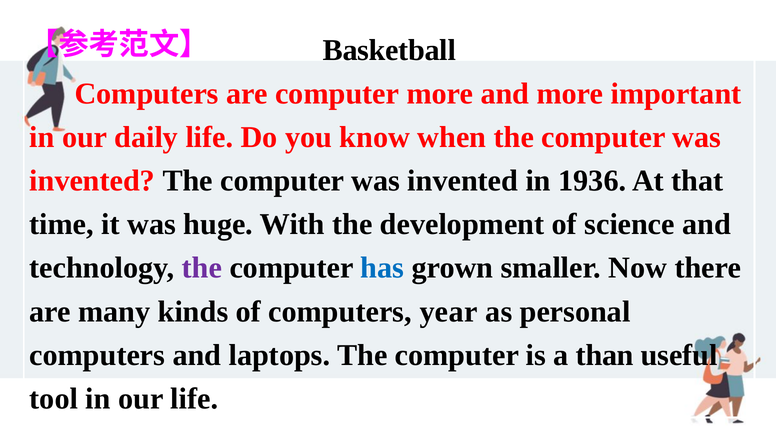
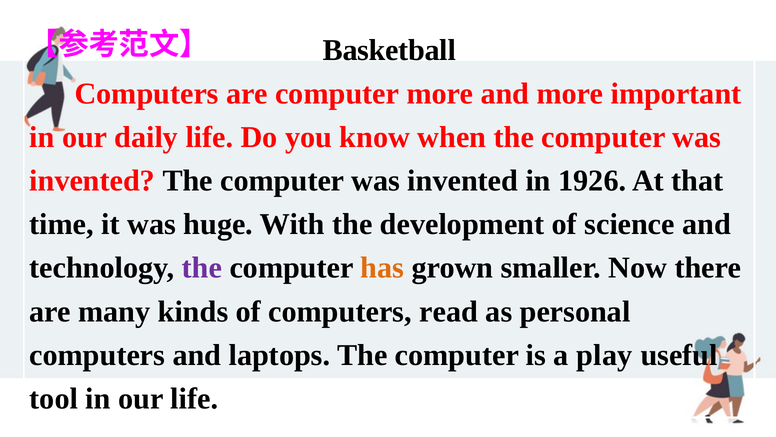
1936: 1936 -> 1926 (592, 181)
has colour: blue -> orange (382, 268)
year: year -> read (449, 311)
than: than -> play (604, 355)
